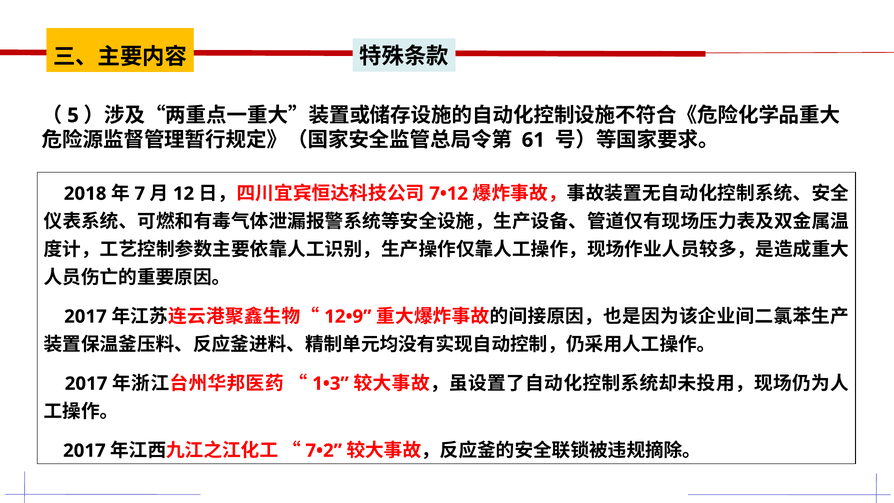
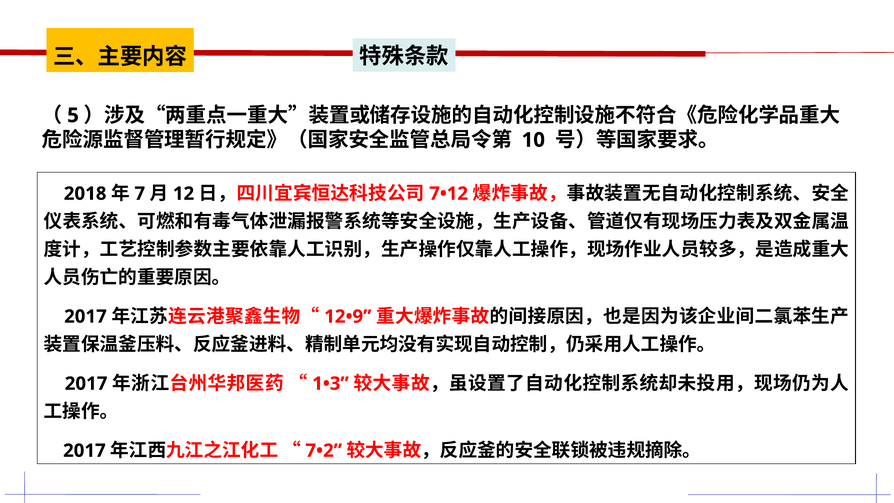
61: 61 -> 10 (533, 140)
